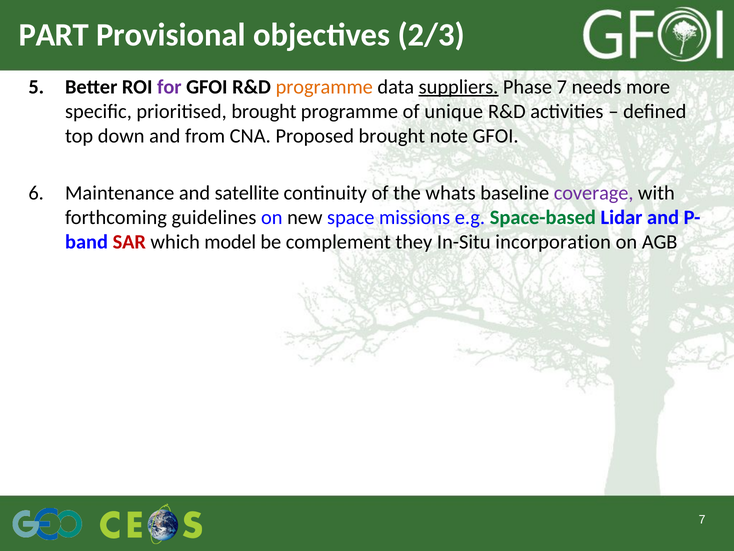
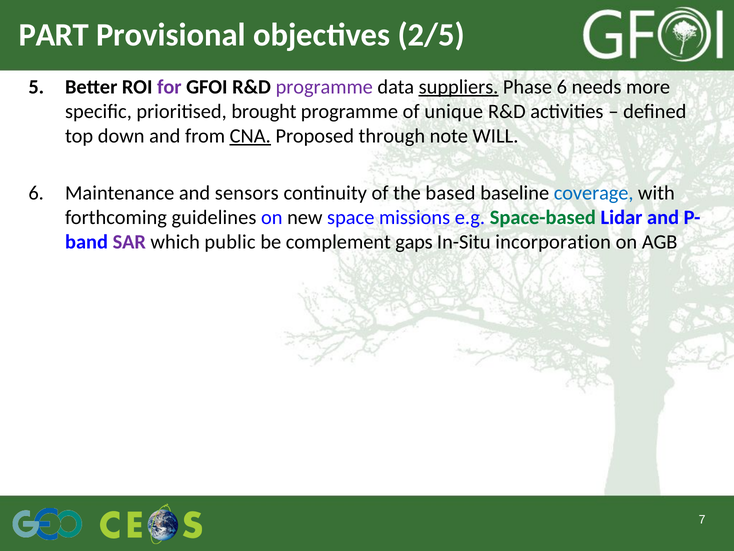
2/3: 2/3 -> 2/5 (431, 35)
programme colour: orange -> purple (324, 87)
Phase 7: 7 -> 6 (562, 87)
CNA underline: none -> present (250, 136)
Proposed brought: brought -> through (392, 136)
note GFOI: GFOI -> WILL (496, 136)
satellite: satellite -> sensors (247, 193)
whats: whats -> based (451, 193)
coverage colour: purple -> blue (594, 193)
SAR colour: red -> purple (129, 242)
model: model -> public (230, 242)
they: they -> gaps (414, 242)
